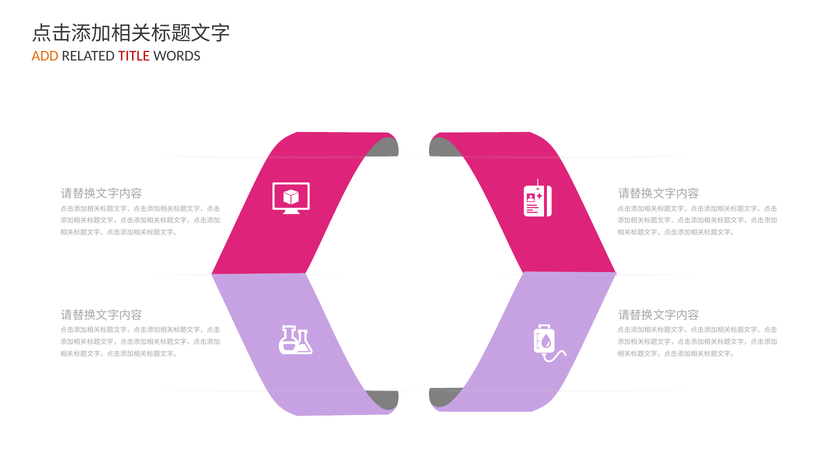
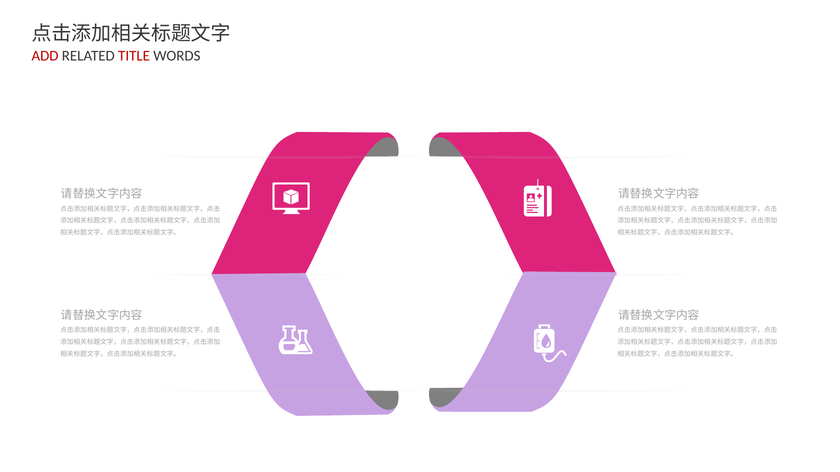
ADD colour: orange -> red (45, 56)
